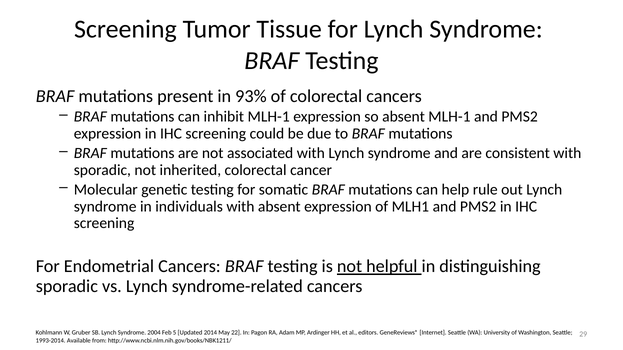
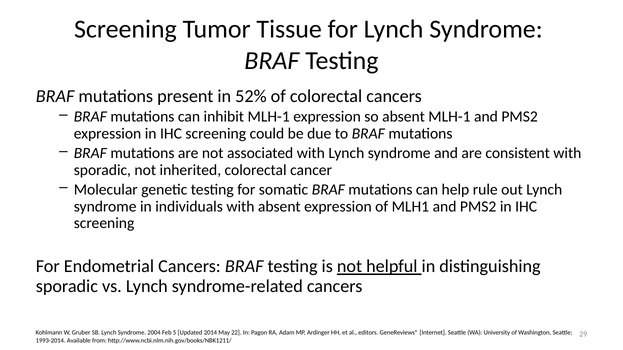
93%: 93% -> 52% (251, 96)
